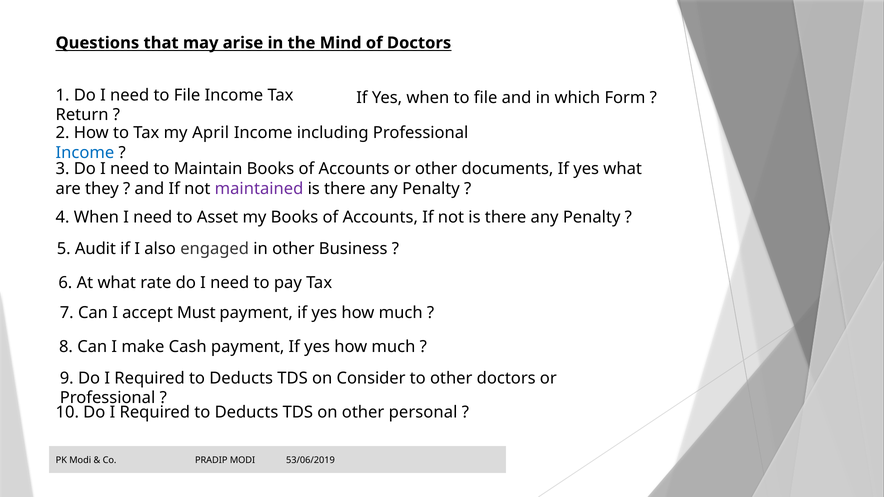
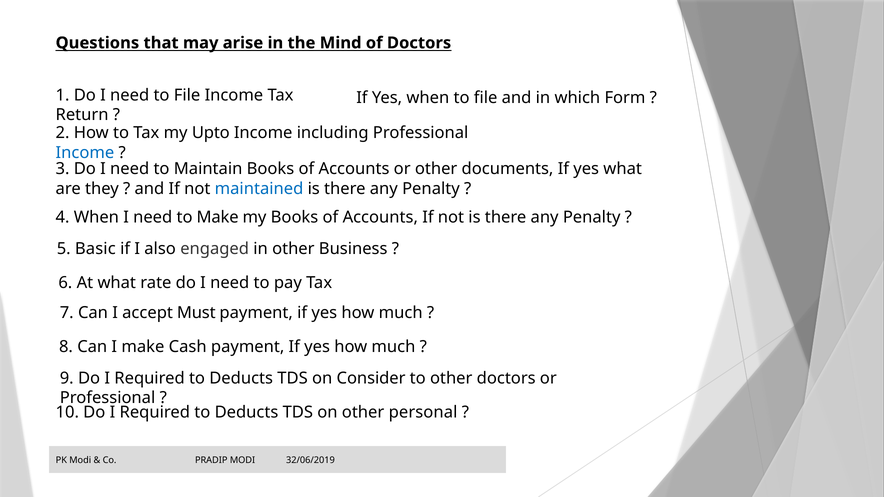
April: April -> Upto (211, 133)
maintained colour: purple -> blue (259, 189)
to Asset: Asset -> Make (218, 217)
Audit: Audit -> Basic (95, 249)
53/06/2019: 53/06/2019 -> 32/06/2019 (310, 461)
